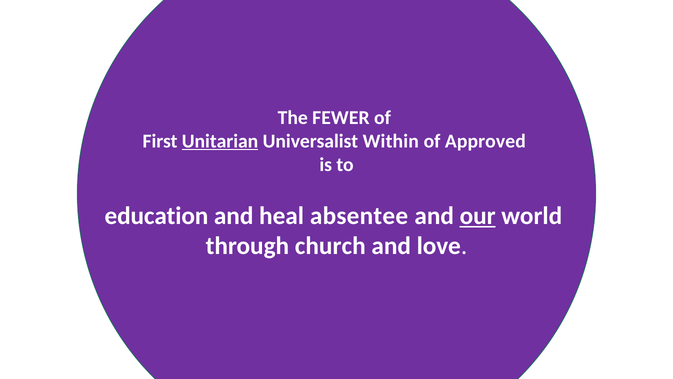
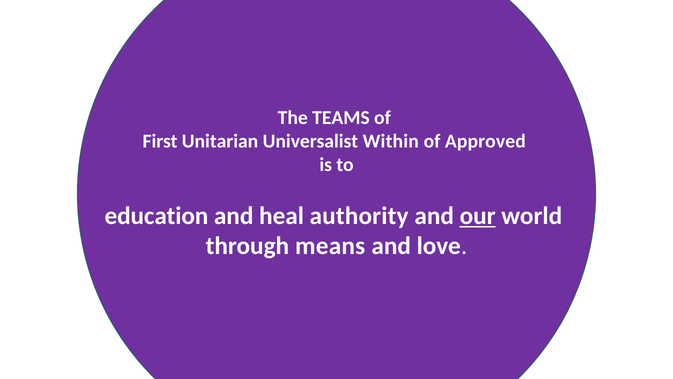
FEWER: FEWER -> TEAMS (341, 117)
Unitarian underline: present -> none (220, 141)
absentee: absentee -> authority (359, 215)
church: church -> means (330, 246)
